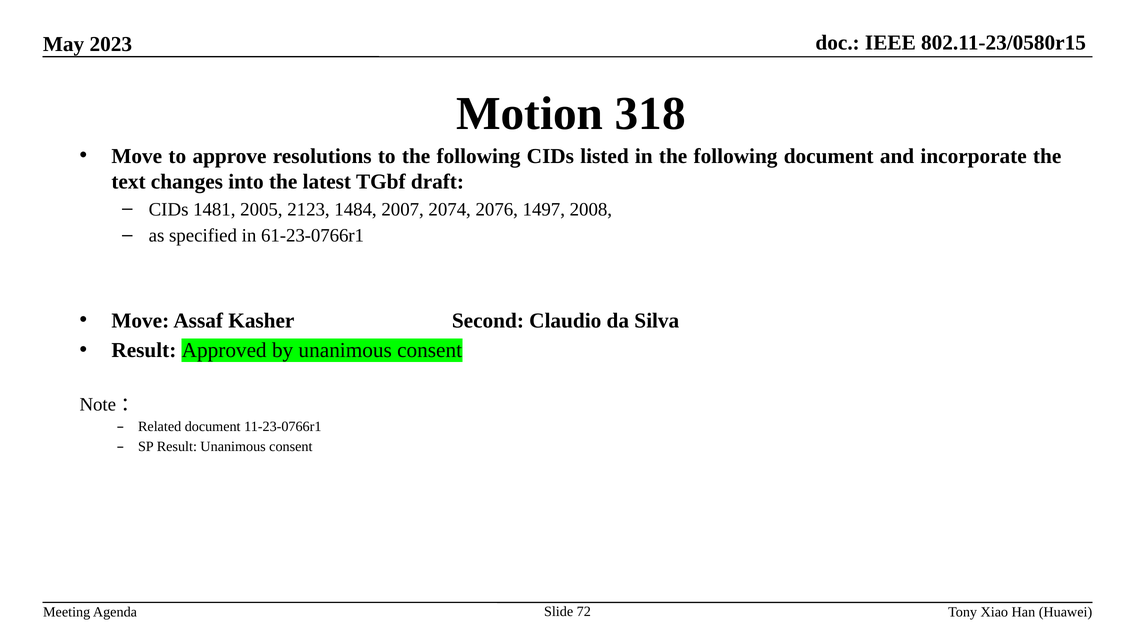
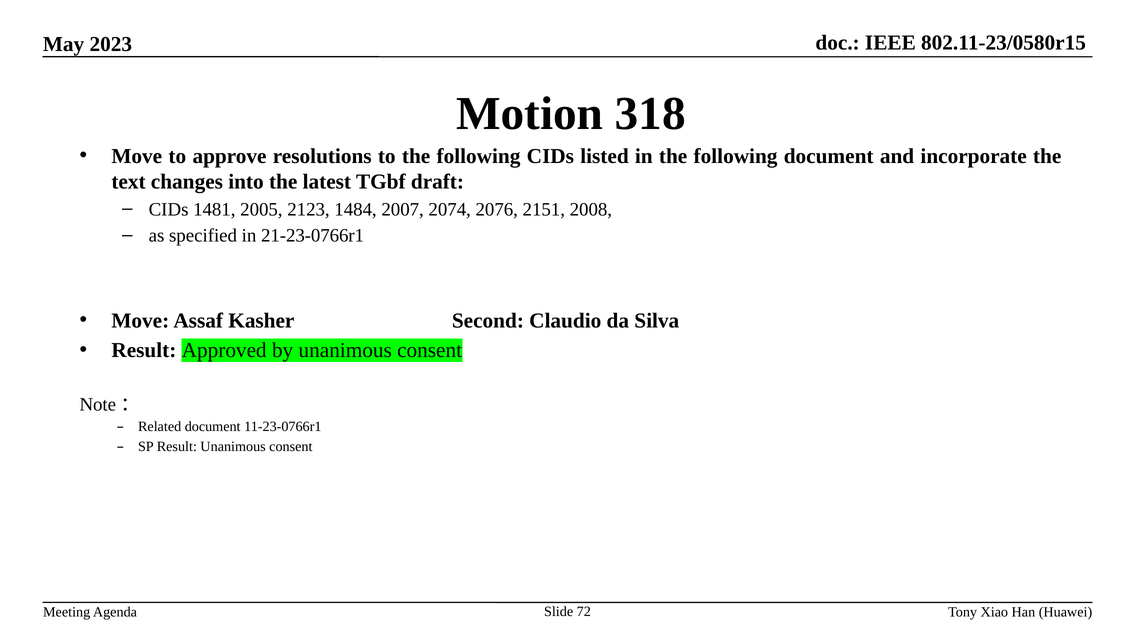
1497: 1497 -> 2151 (544, 209)
61-23-0766r1: 61-23-0766r1 -> 21-23-0766r1 (313, 236)
